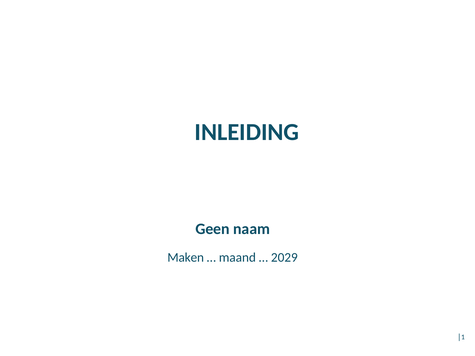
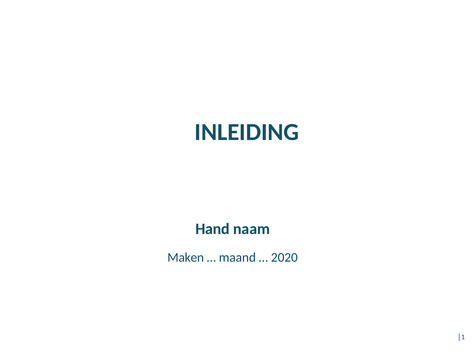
Geen: Geen -> Hand (213, 229)
2029: 2029 -> 2020 (284, 258)
